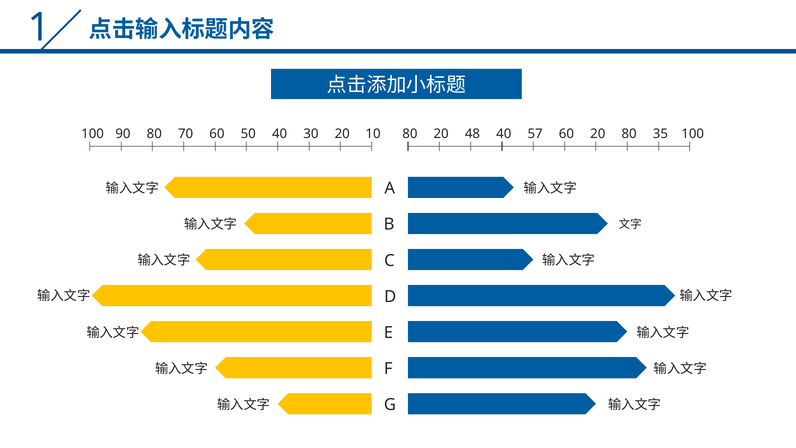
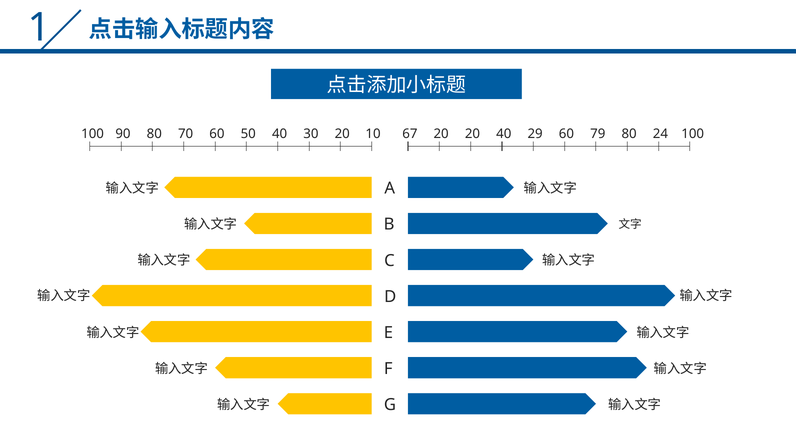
100 80: 80 -> 67 (410, 134)
20 48: 48 -> 20 (472, 134)
57: 57 -> 29 (535, 134)
60 20: 20 -> 79 (598, 134)
35: 35 -> 24 (660, 134)
